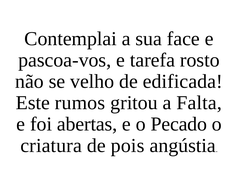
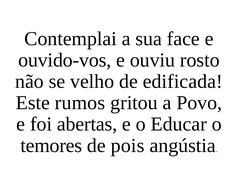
pascoa-vos: pascoa-vos -> ouvido-vos (65, 60)
tarefa: tarefa -> ouviu (152, 60)
Falta: Falta -> Povo (199, 103)
Pecado: Pecado -> Educar (179, 124)
criatura: criatura -> temores (51, 146)
